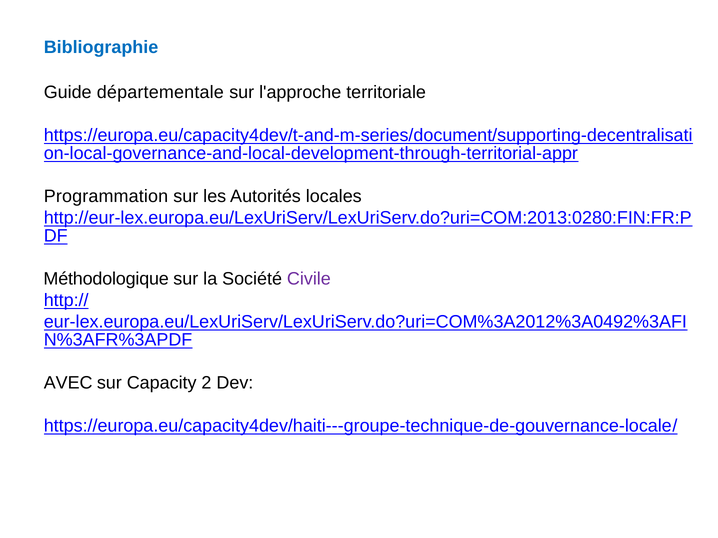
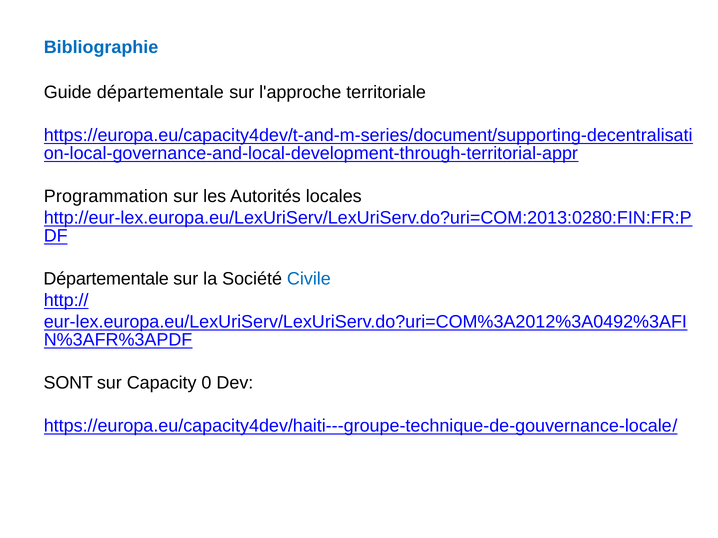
Méthodologique: Méthodologique -> Départementale (106, 279)
Civile colour: purple -> blue (309, 279)
AVEC: AVEC -> SONT (68, 383)
2: 2 -> 0 (206, 383)
